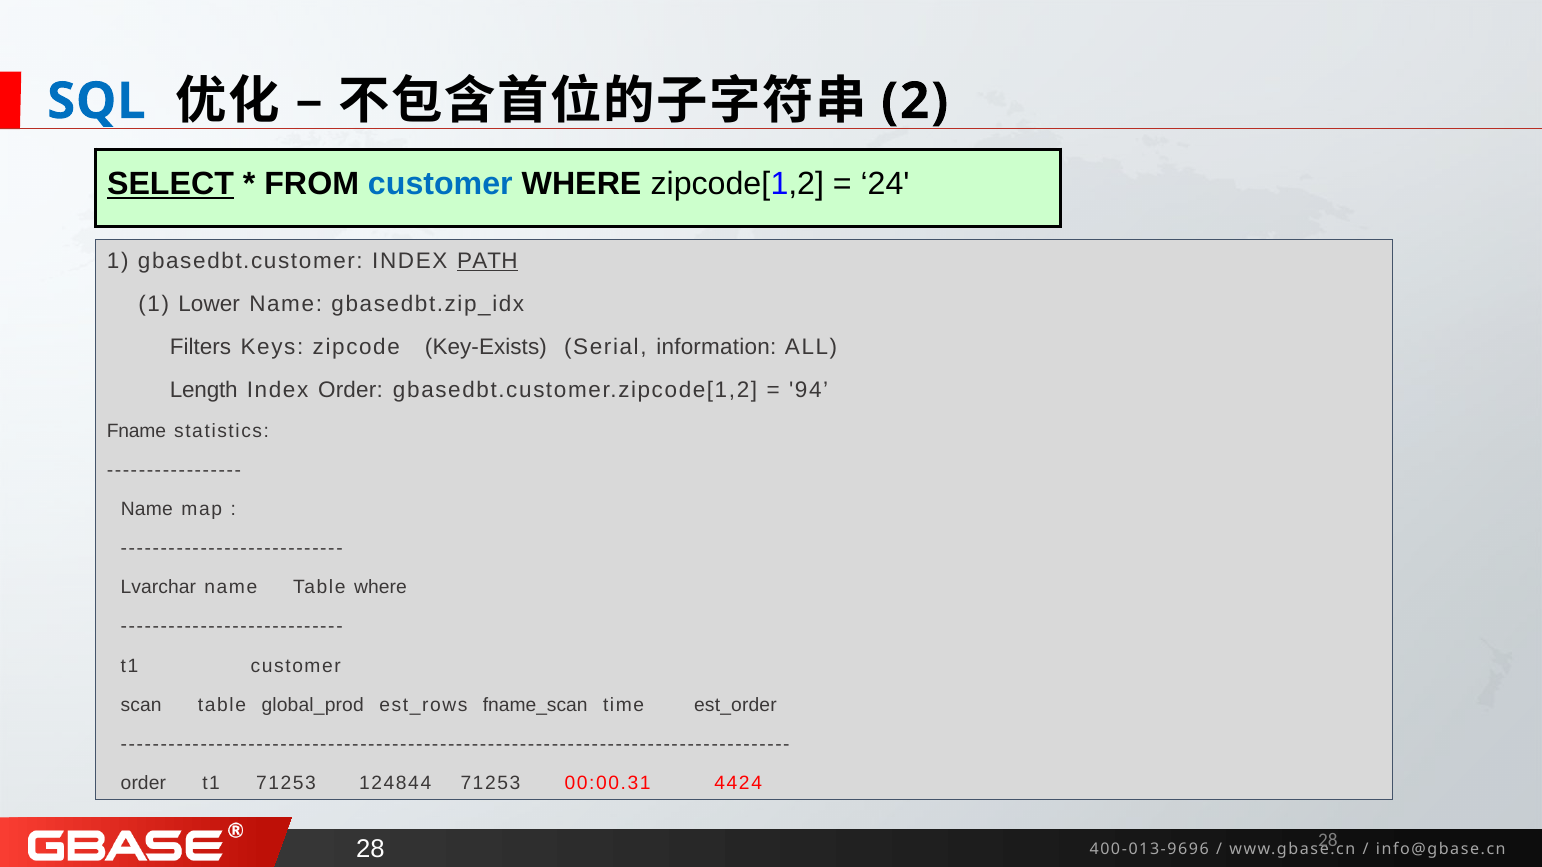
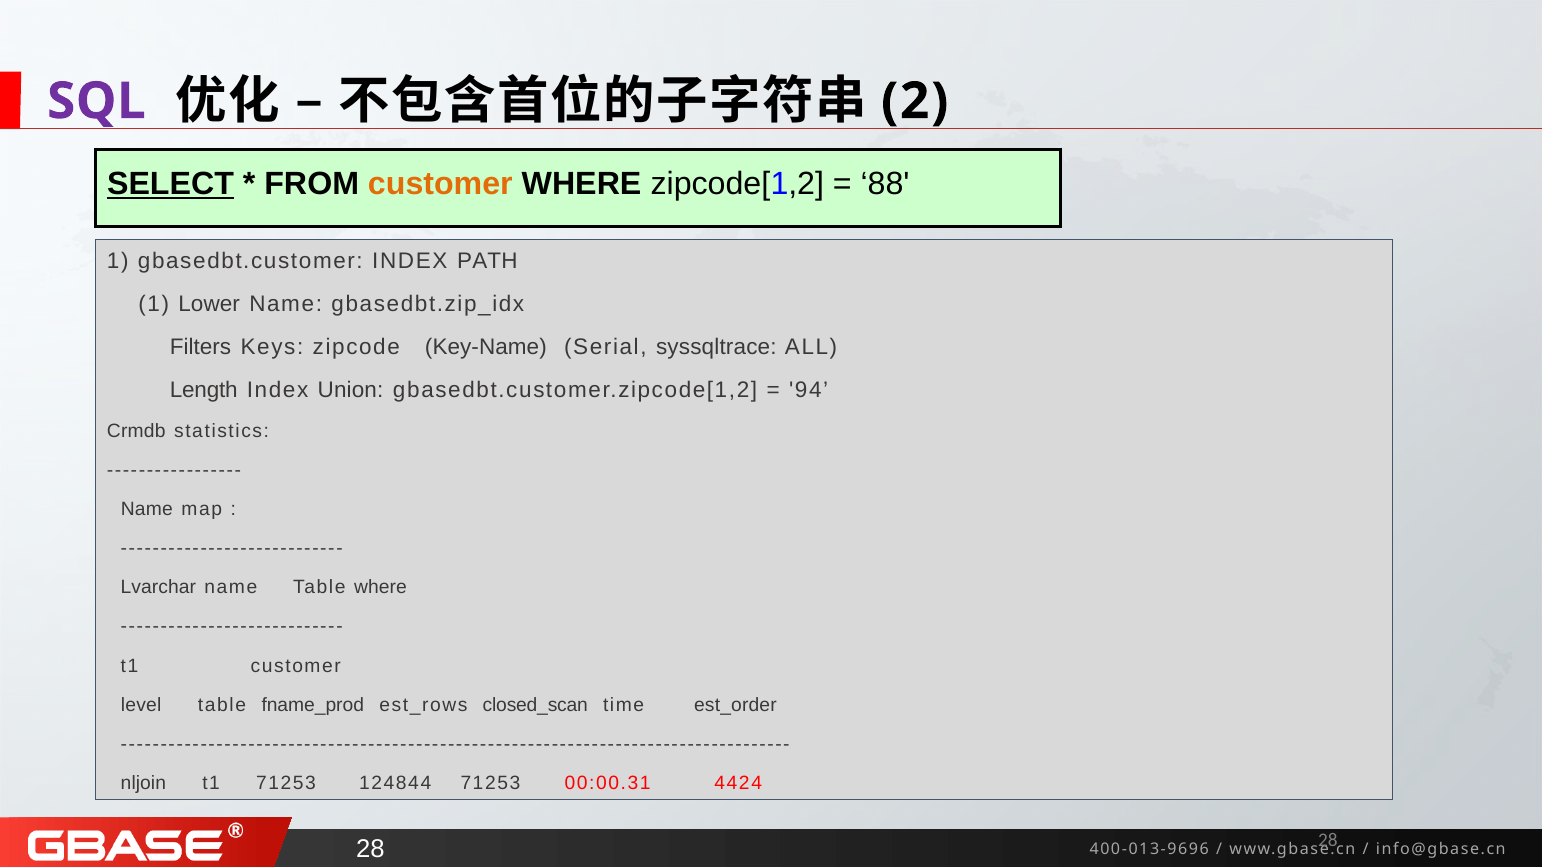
SQL colour: blue -> purple (96, 101)
customer colour: blue -> orange (440, 184)
24: 24 -> 88 (885, 184)
PATH underline: present -> none (487, 261)
Key-Exists: Key-Exists -> Key-Name (486, 347)
information: information -> syssqltrace (716, 347)
Index Order: Order -> Union (351, 390)
Fname: Fname -> Crmdb (136, 431)
scan: scan -> level (141, 705)
global_prod: global_prod -> fname_prod (313, 705)
fname_scan: fname_scan -> closed_scan (535, 705)
order: order -> nljoin (143, 784)
